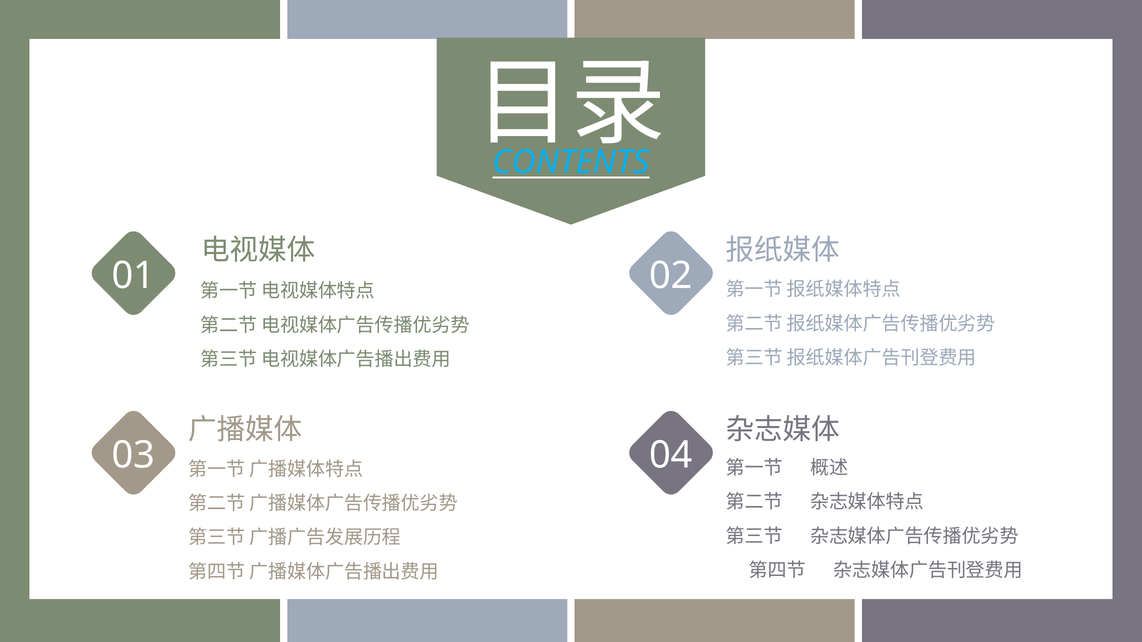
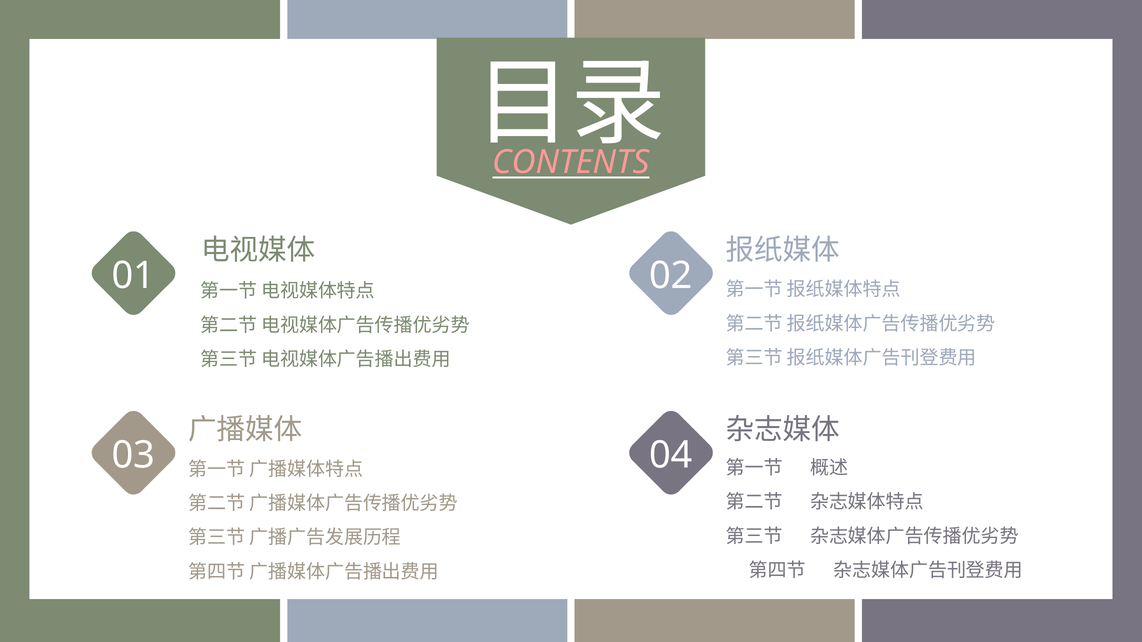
CONTENTS colour: light blue -> pink (571, 162)
